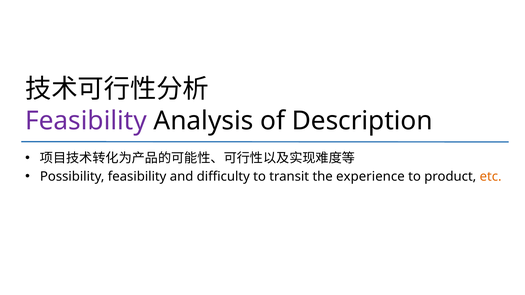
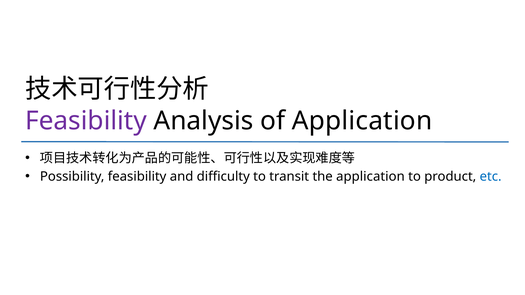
of Description: Description -> Application (362, 121)
the experience: experience -> application (370, 177)
etc colour: orange -> blue (491, 177)
